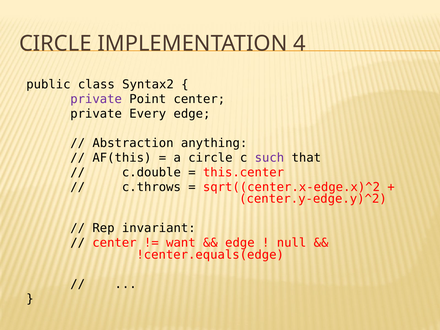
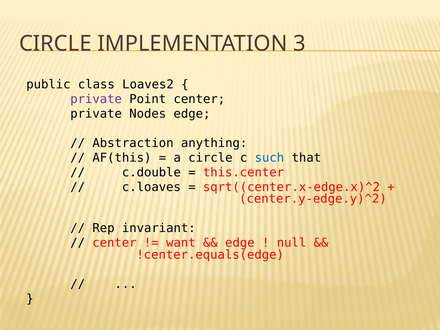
4: 4 -> 3 (300, 44)
Syntax2: Syntax2 -> Loaves2 (148, 85)
Every: Every -> Nodes (148, 114)
such colour: purple -> blue (269, 158)
c.throws: c.throws -> c.loaves (151, 187)
